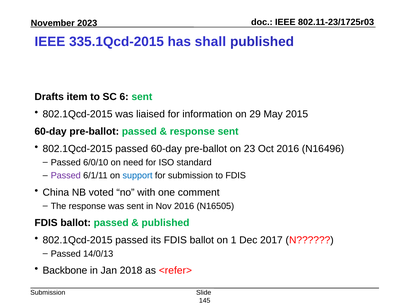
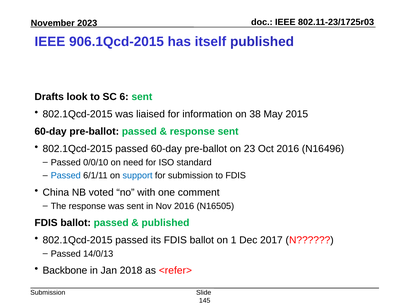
335.1Qcd-2015: 335.1Qcd-2015 -> 906.1Qcd-2015 (116, 42)
shall: shall -> itself (210, 42)
item: item -> look (77, 97)
29: 29 -> 38 (255, 114)
6/0/10: 6/0/10 -> 0/0/10 (96, 162)
Passed colour: purple -> blue (66, 175)
